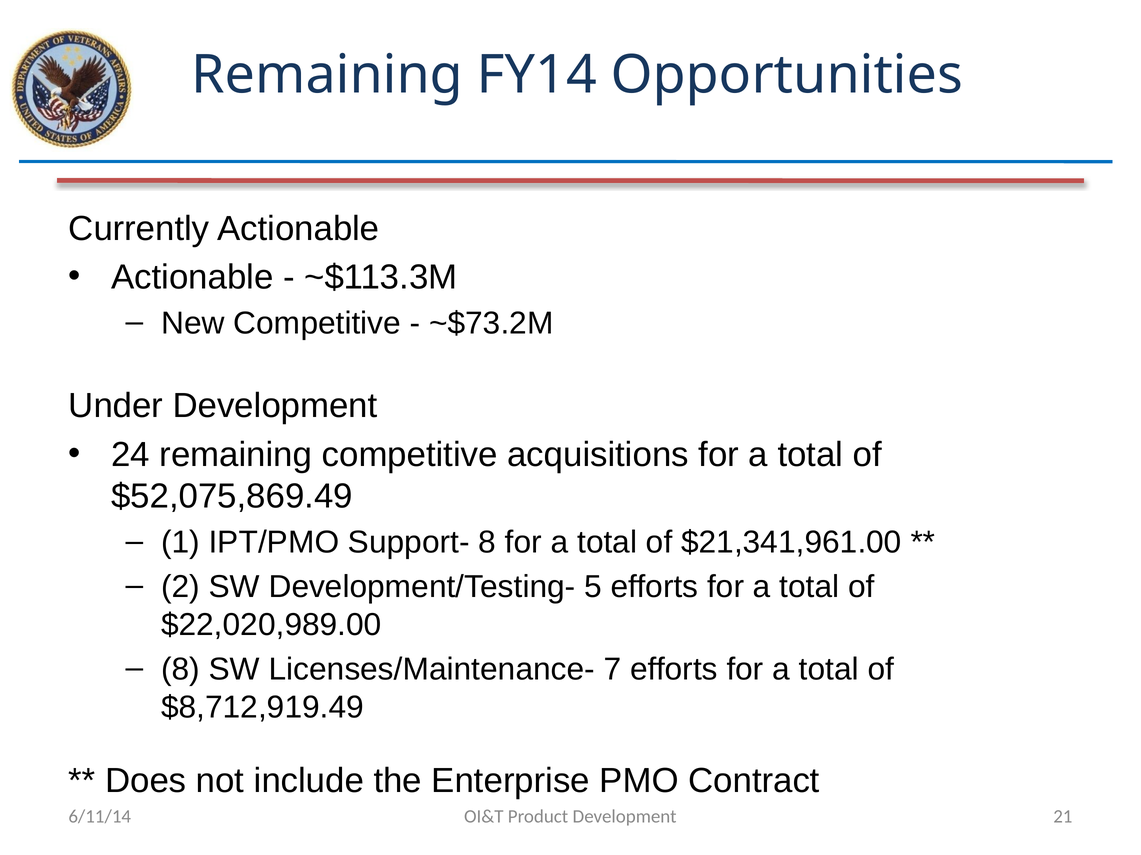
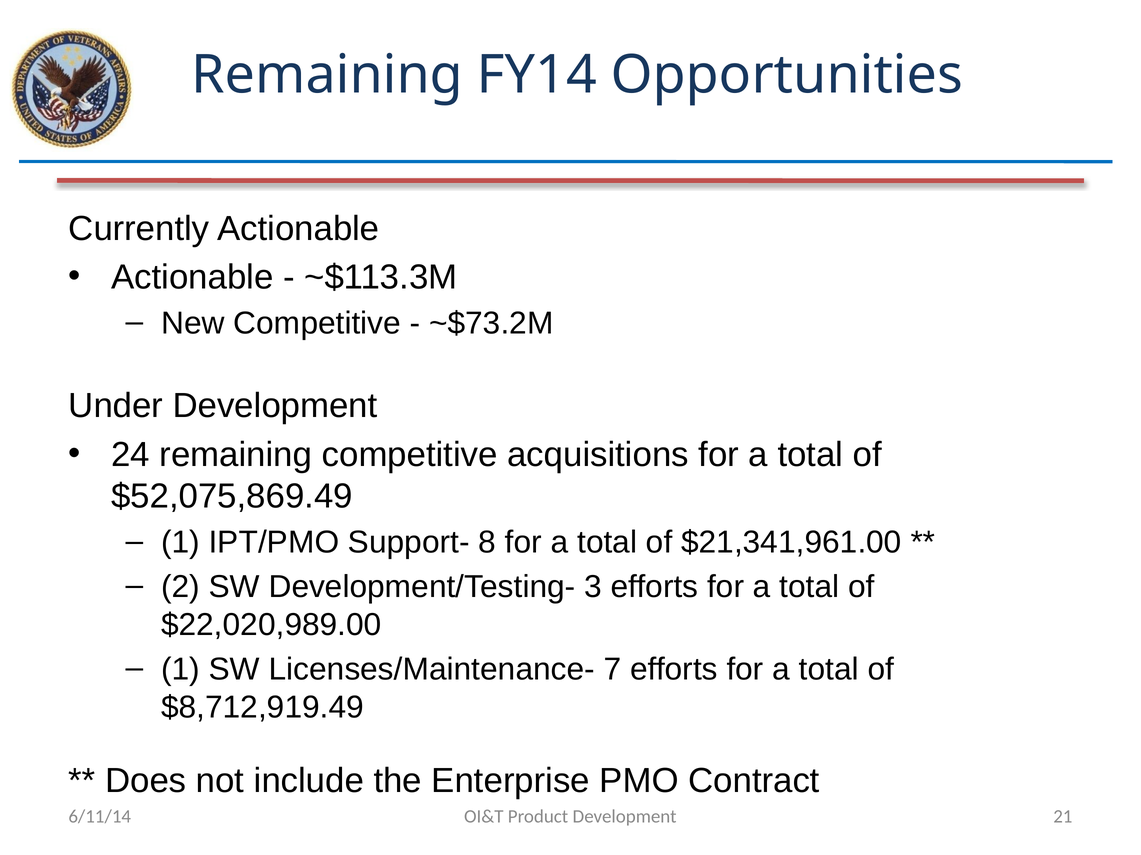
5: 5 -> 3 (593, 587)
8: 8 -> 1 (181, 670)
